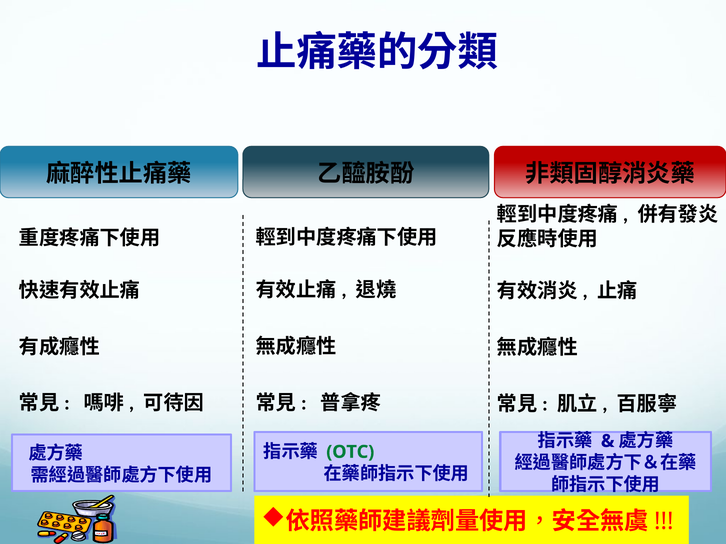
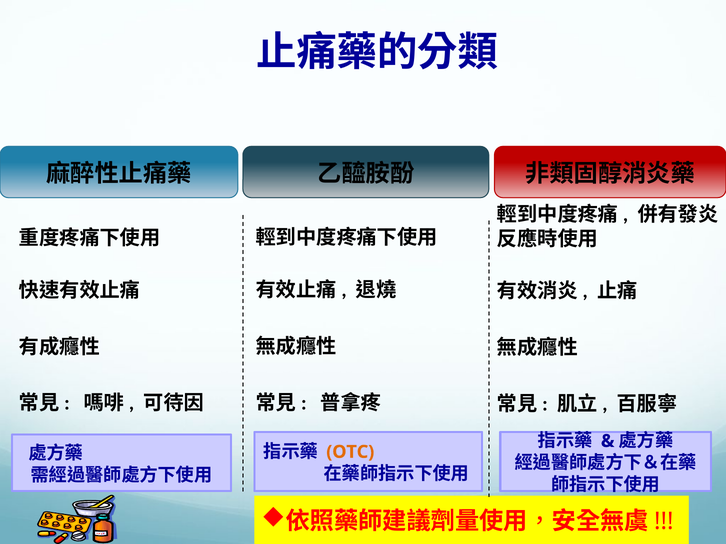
OTC colour: green -> orange (350, 452)
